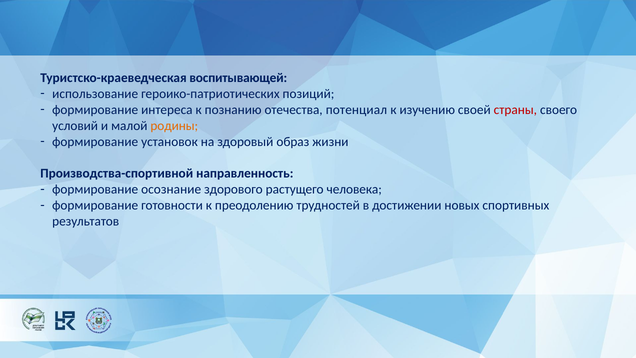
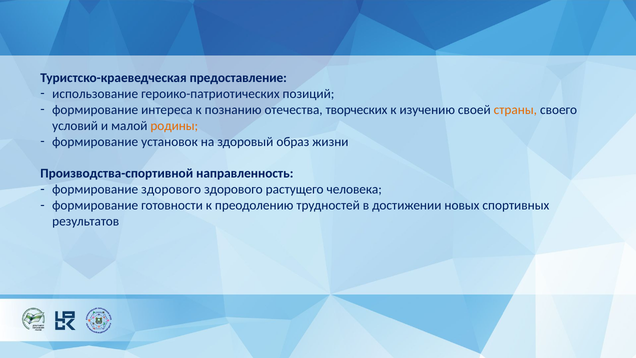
воспитывающей: воспитывающей -> предоставление (238, 78)
потенциал: потенциал -> творческих (357, 110)
страны colour: red -> orange (515, 110)
формирование осознание: осознание -> здорового (171, 189)
